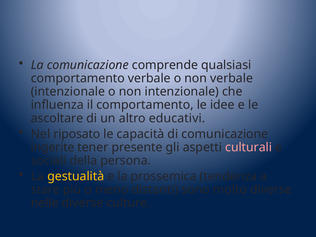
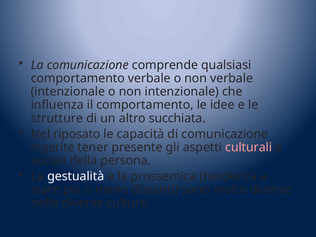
ascoltare: ascoltare -> strutture (57, 118)
educativi: educativi -> succhiata (177, 118)
gestualità colour: yellow -> white (76, 176)
